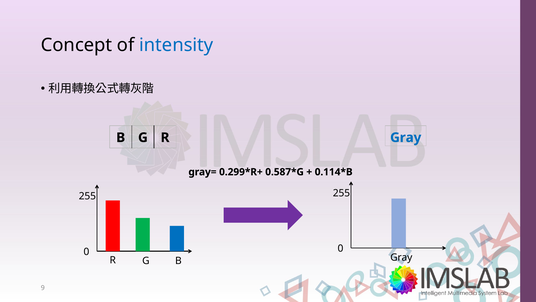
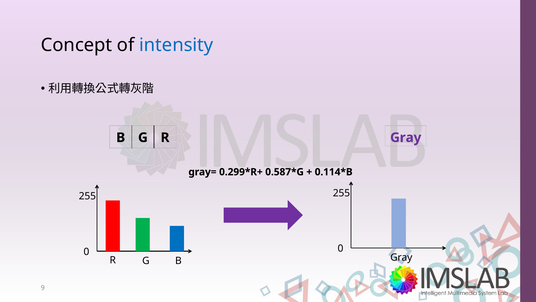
Gray colour: blue -> purple (406, 137)
